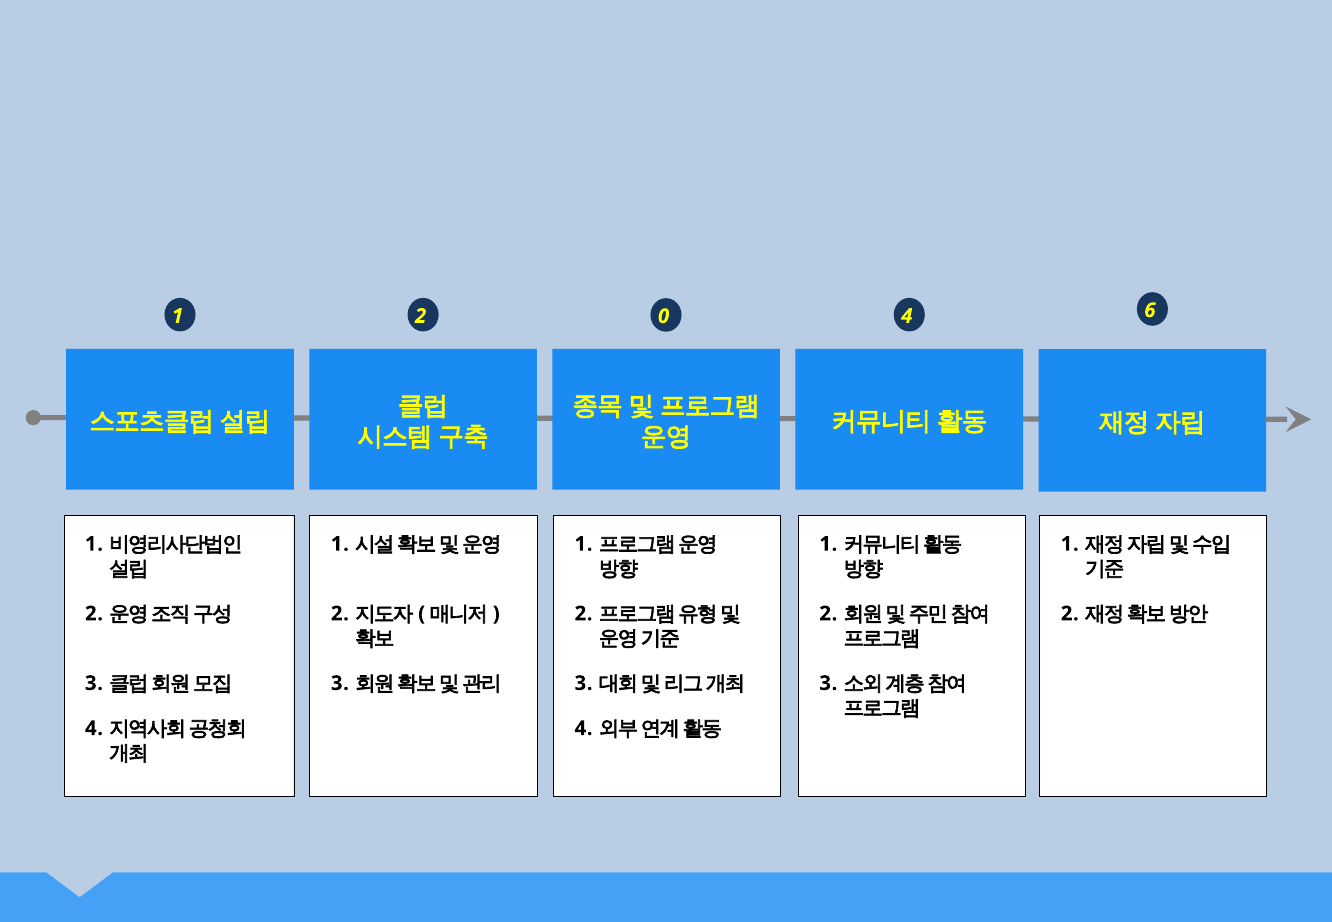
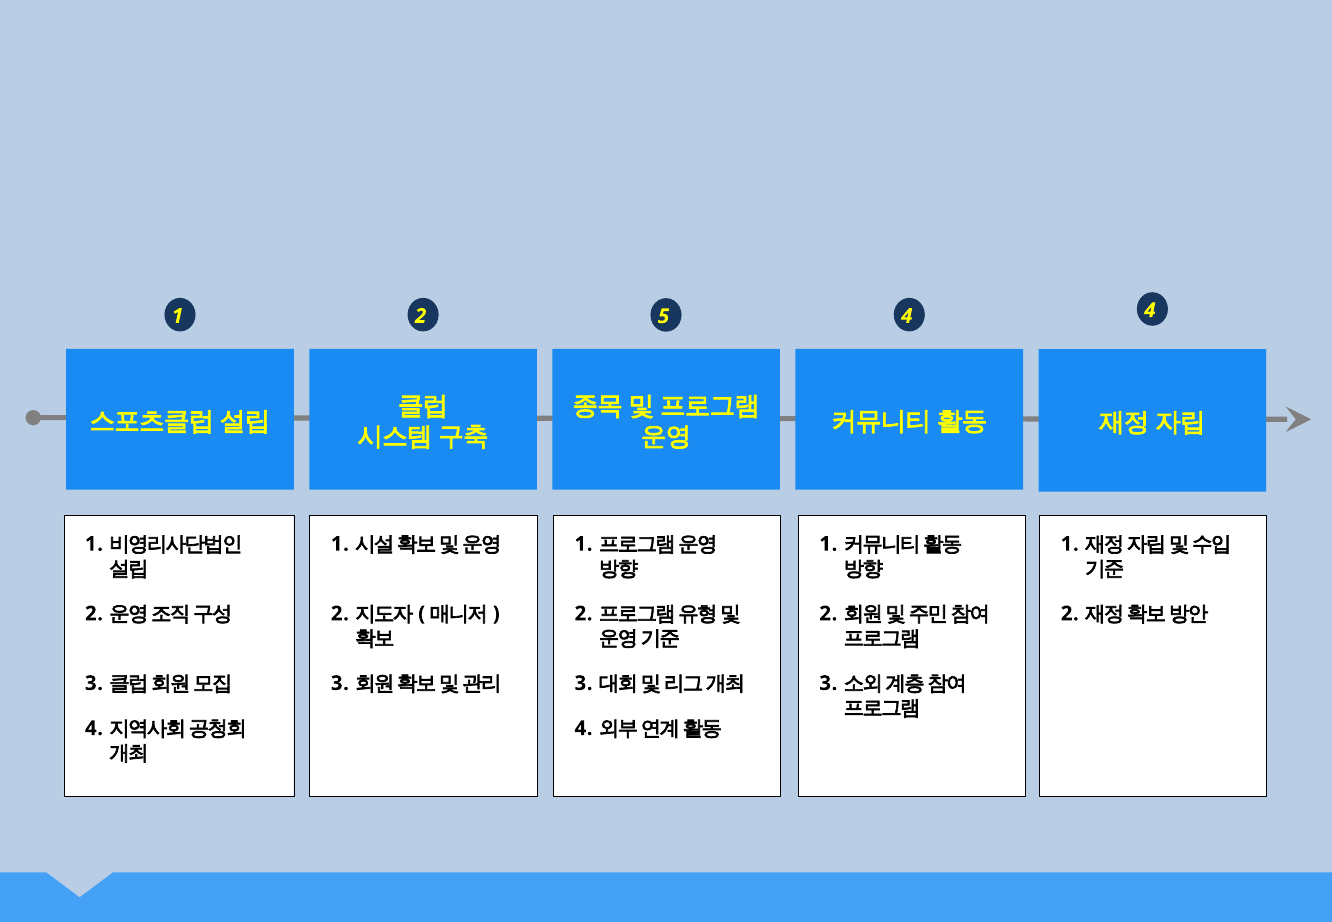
0: 0 -> 5 (664, 316)
4 6: 6 -> 4 (1150, 310)
